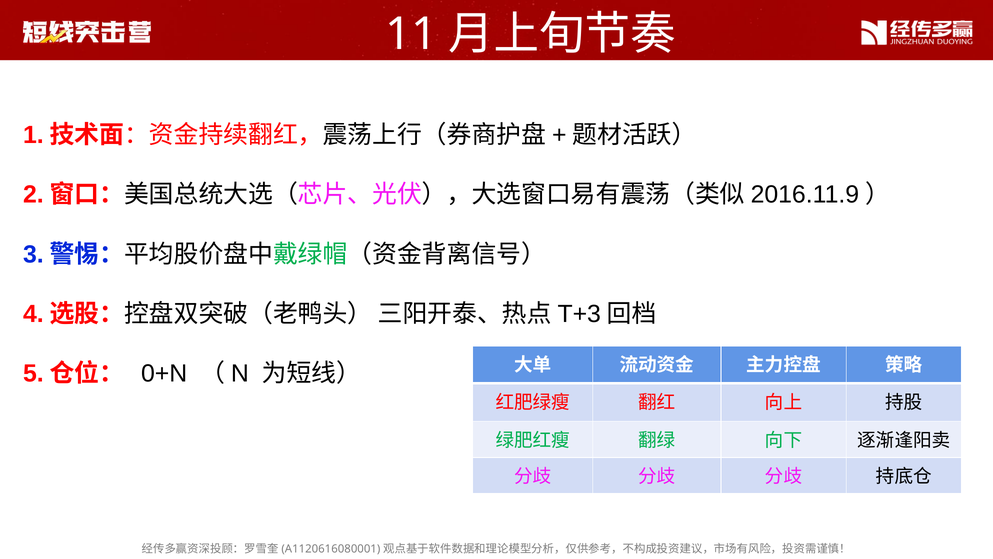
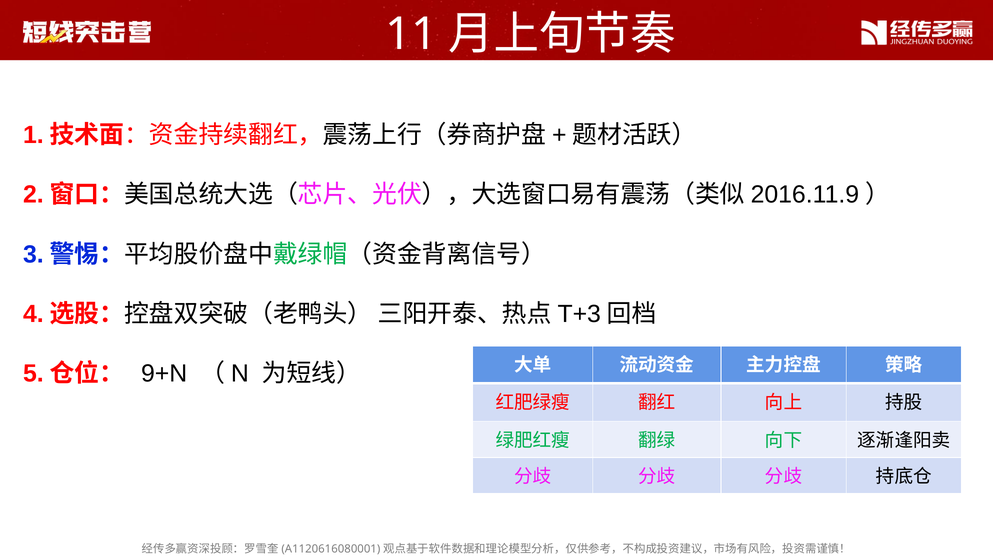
0+N: 0+N -> 9+N (164, 373)
